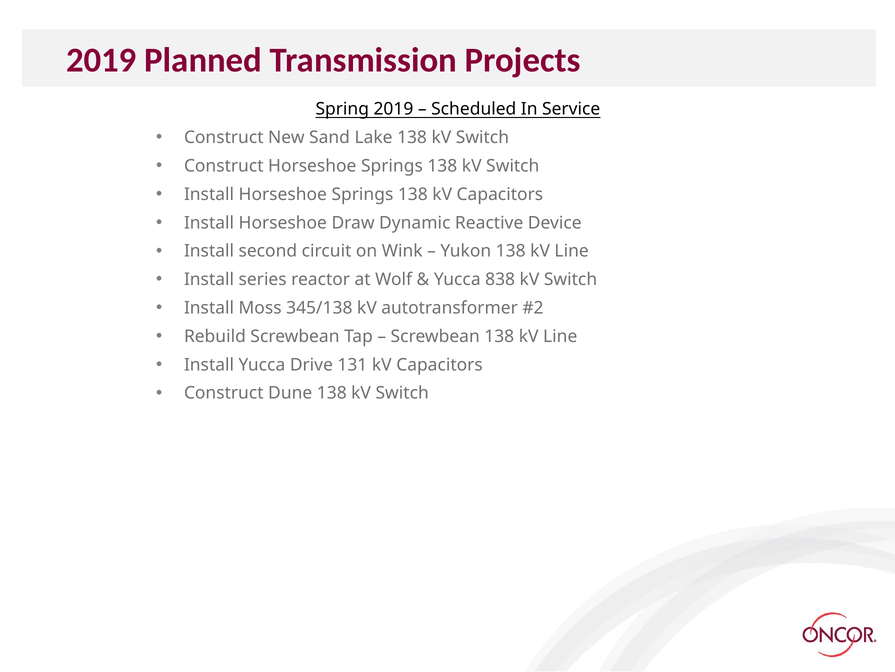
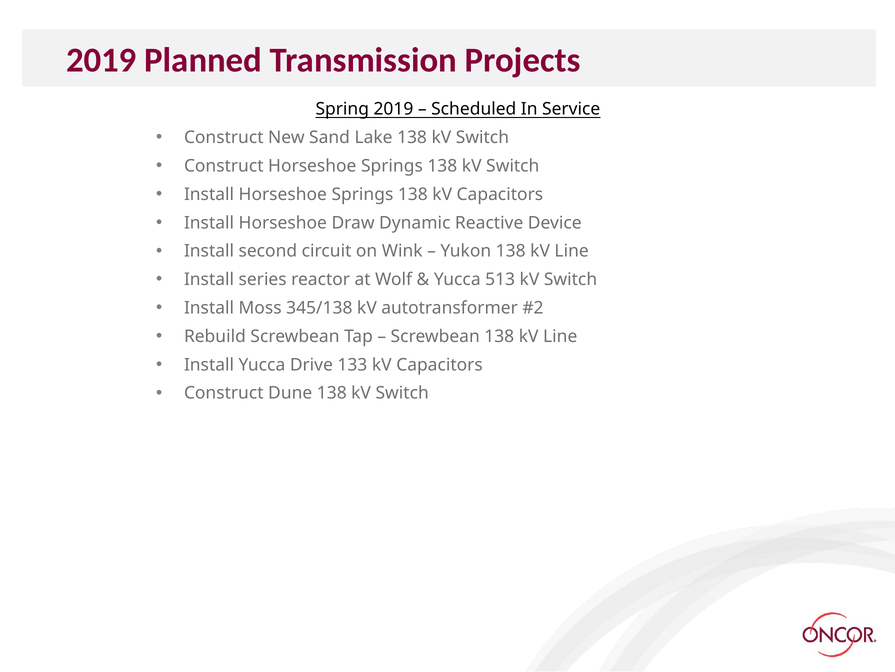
838: 838 -> 513 (500, 279)
131: 131 -> 133 (352, 364)
